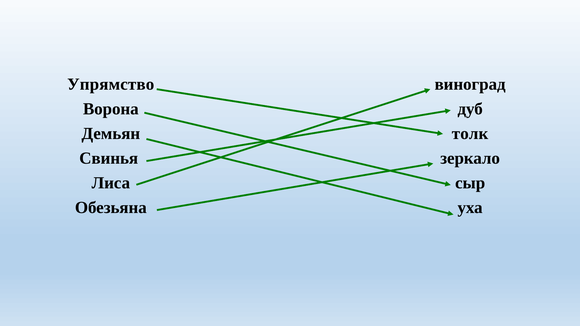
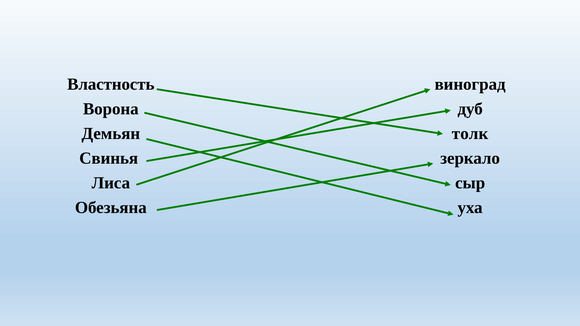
Упрямство: Упрямство -> Властность (111, 84)
